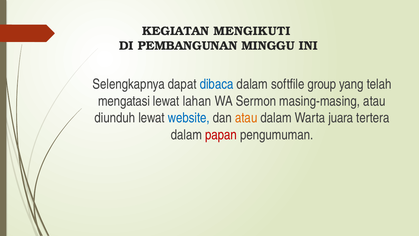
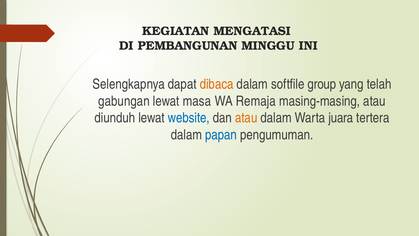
MENGIKUTI: MENGIKUTI -> MENGATASI (252, 31)
dibaca colour: blue -> orange (217, 84)
mengatasi: mengatasi -> gabungan (124, 101)
lahan: lahan -> masa (197, 101)
Sermon: Sermon -> Remaja (256, 101)
papan colour: red -> blue (221, 135)
